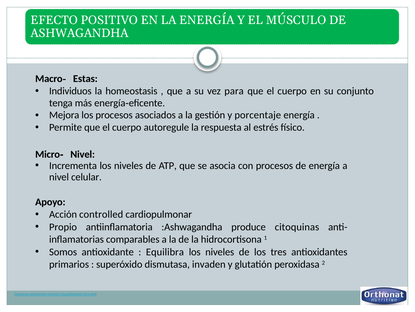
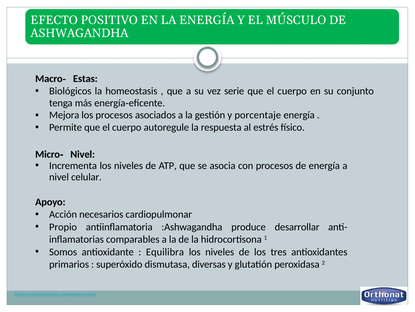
Individuos: Individuos -> Biológicos (70, 91)
para: para -> serie (234, 91)
controlled: controlled -> necesarios (101, 214)
citoquinas: citoquinas -> desarrollar (297, 226)
invaden: invaden -> diversas (209, 264)
